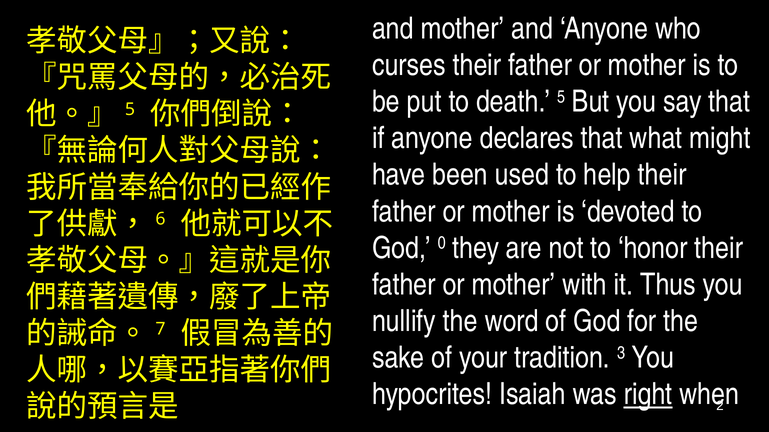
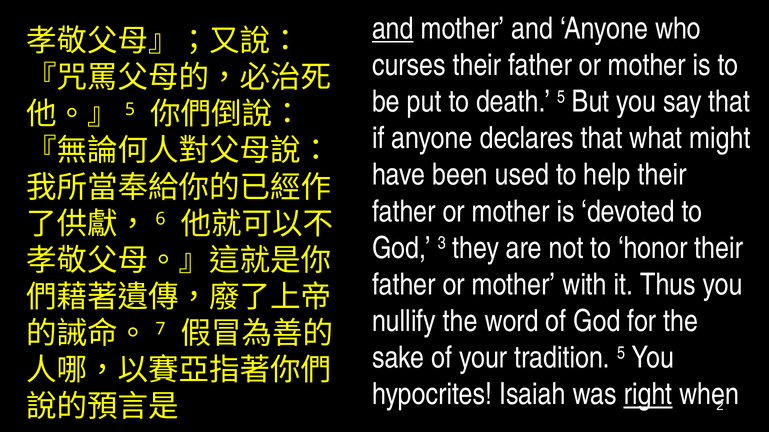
and underline: none -> present (393, 29)
0: 0 -> 3 (442, 243)
tradition 3: 3 -> 5 (621, 353)
